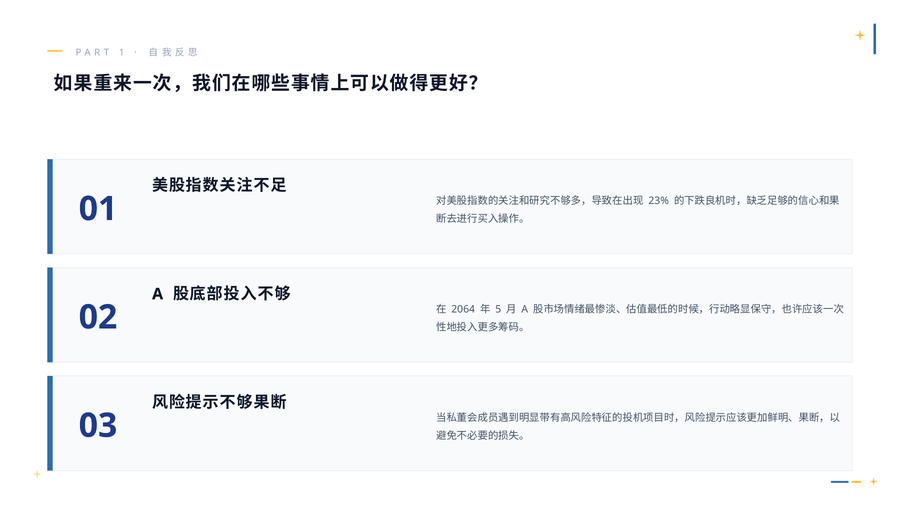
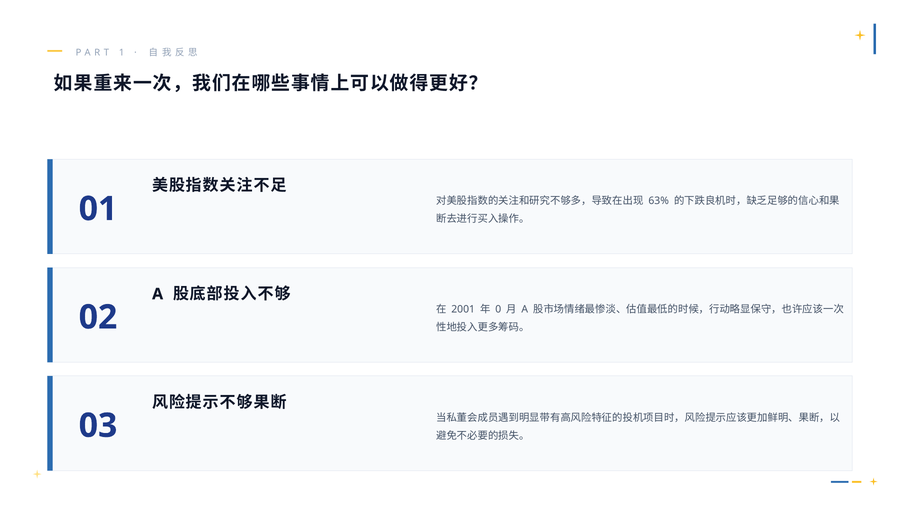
23%: 23% -> 63% (659, 201)
2064: 2064 -> 2001 (463, 309)
5: 5 -> 0 (498, 309)
